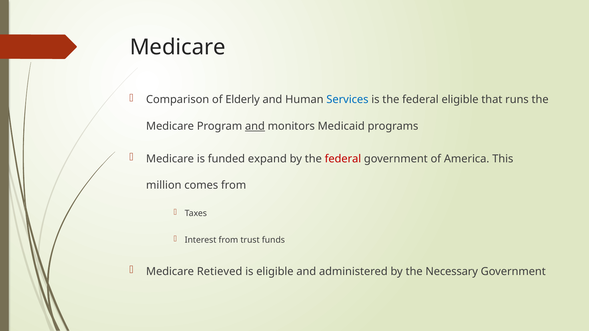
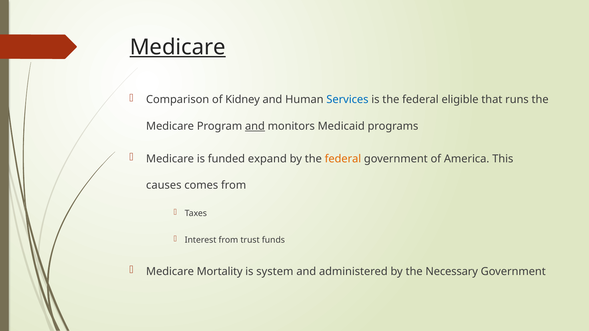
Medicare underline: none -> present (178, 47)
Elderly: Elderly -> Kidney (243, 100)
federal colour: red -> orange (343, 159)
million: million -> causes (164, 185)
Retieved: Retieved -> Mortality (220, 272)
is eligible: eligible -> system (275, 272)
